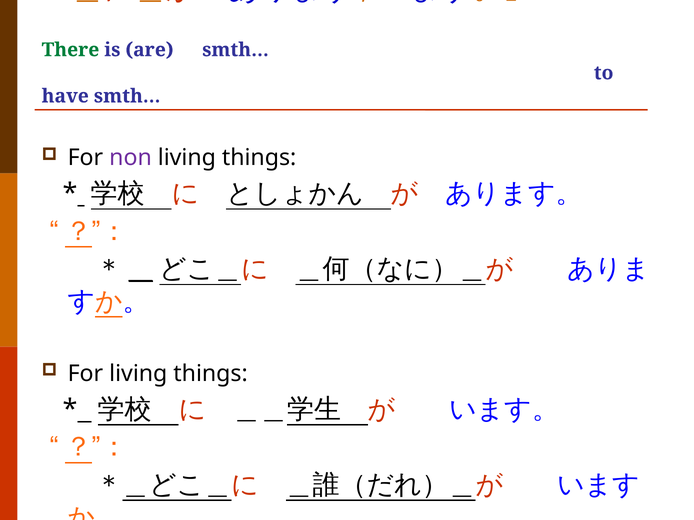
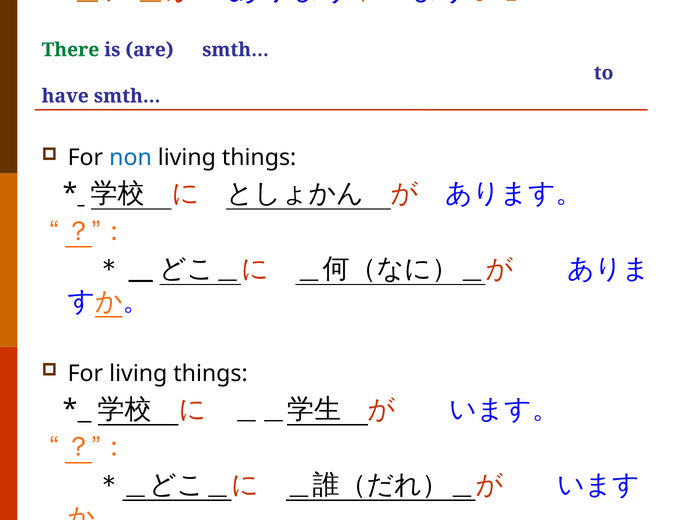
non colour: purple -> blue (131, 158)
